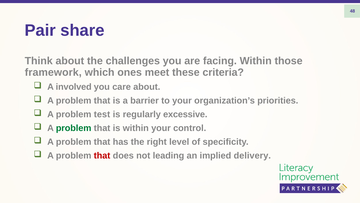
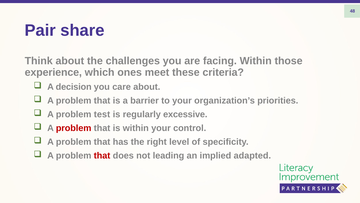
framework: framework -> experience (53, 72)
involved: involved -> decision (74, 87)
problem colour: green -> red (74, 128)
delivery: delivery -> adapted (252, 155)
